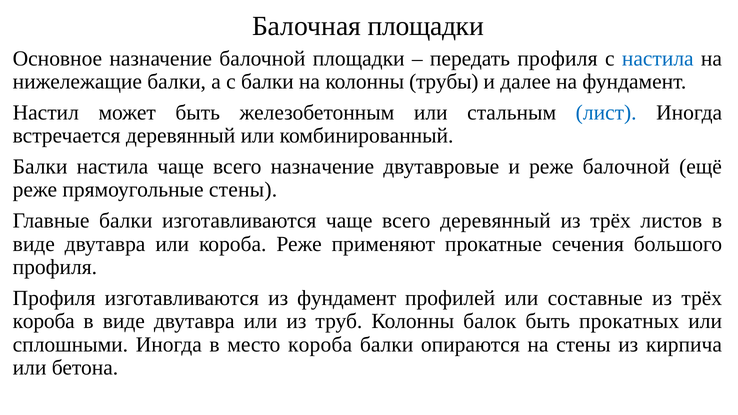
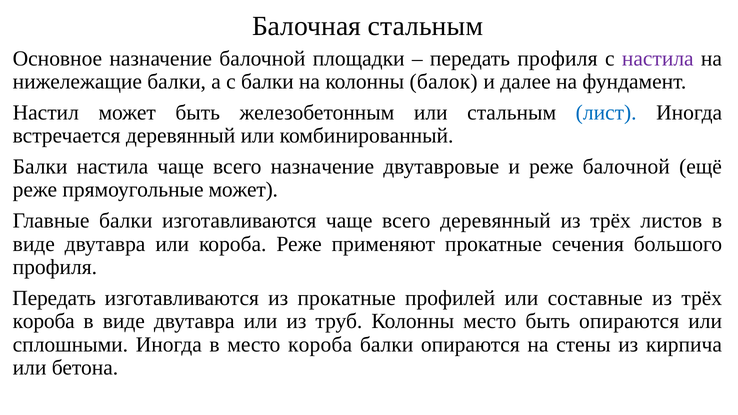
Балочная площадки: площадки -> стальным (425, 26)
настила colour: blue -> purple (658, 59)
трубы: трубы -> балок (444, 82)
прямоугольные стены: стены -> может (243, 190)
Профиля: Профиля -> Передать (54, 298)
из фундамент: фундамент -> прокатные (347, 298)
Колонны балок: балок -> место (490, 321)
быть прокатных: прокатных -> опираются (629, 321)
